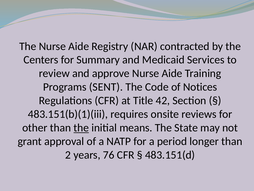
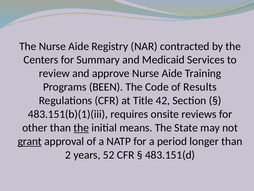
SENT: SENT -> BEEN (106, 87)
Notices: Notices -> Results (200, 87)
grant underline: none -> present (30, 141)
76: 76 -> 52 (109, 155)
